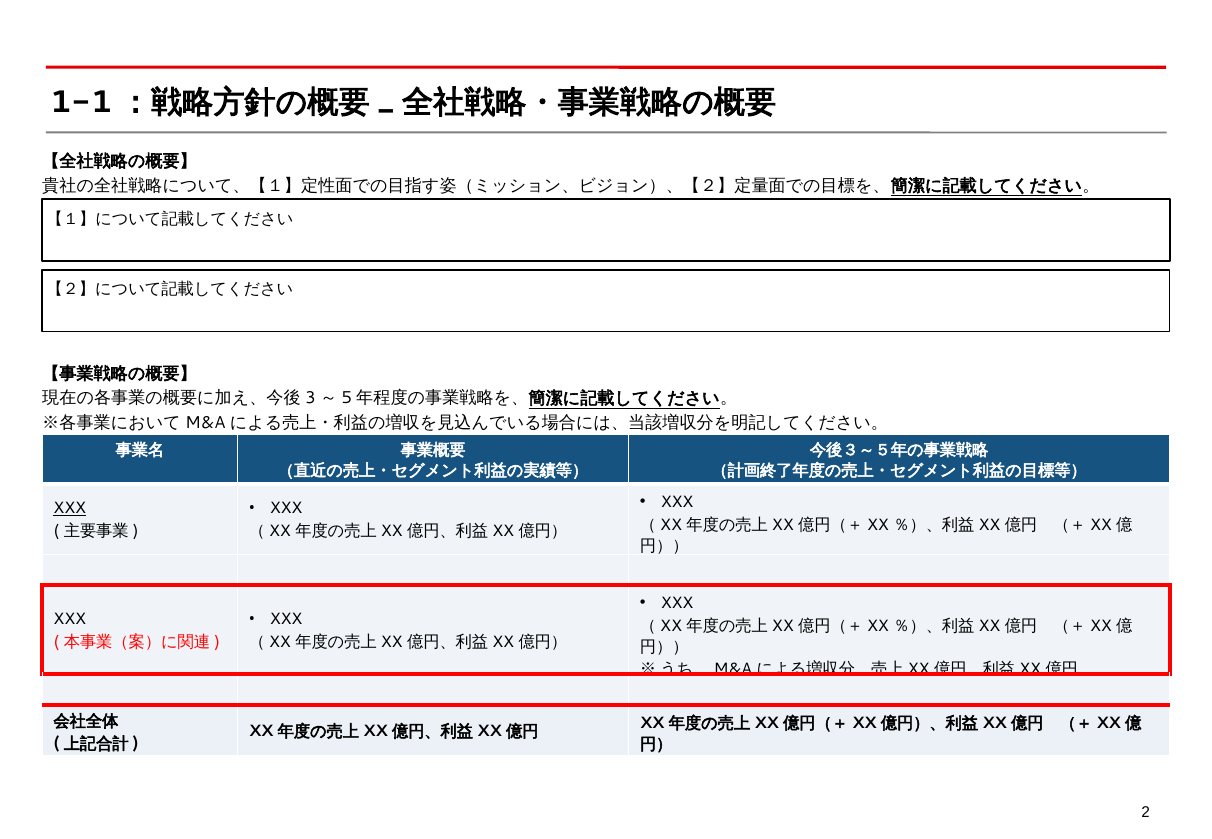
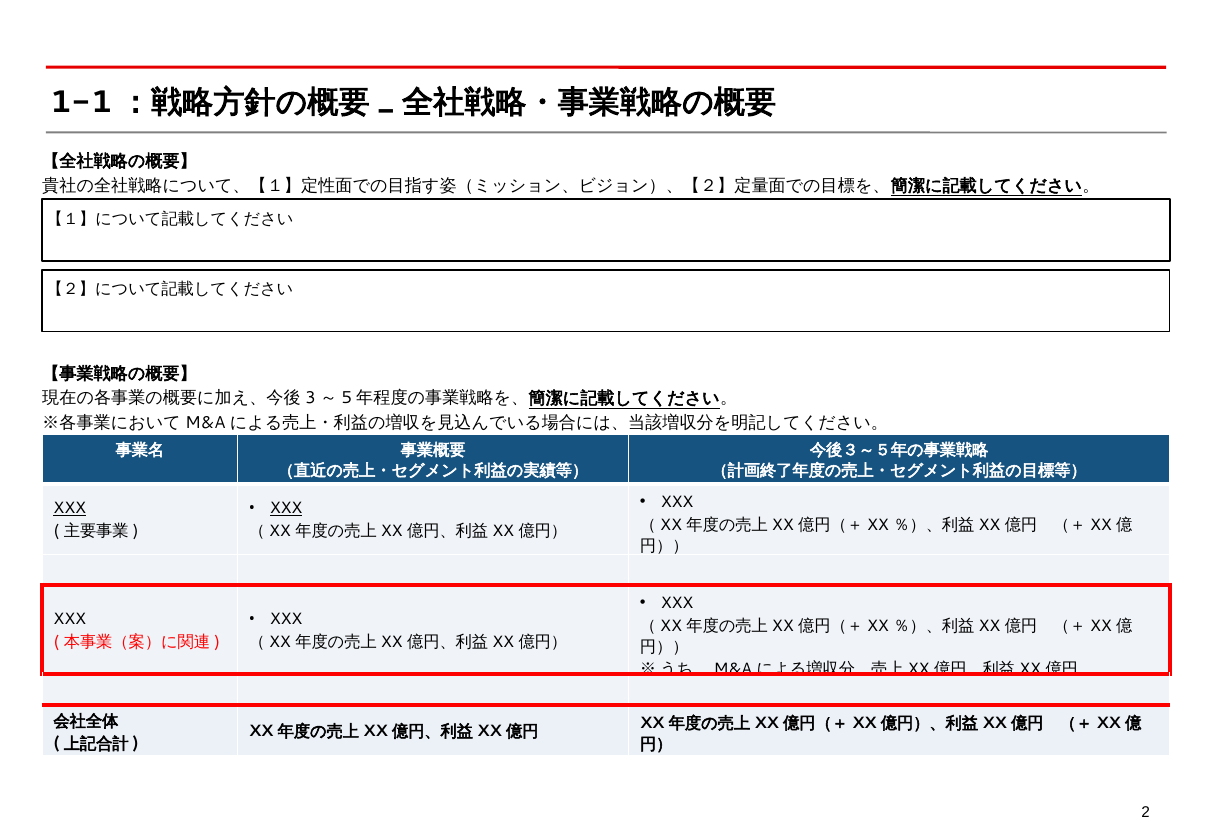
XXX underline: none -> present (286, 509)
